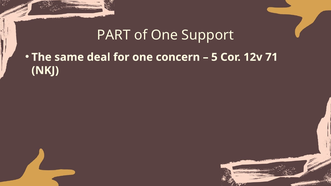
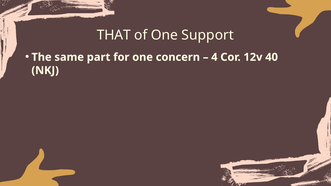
PART: PART -> THAT (114, 35)
deal: deal -> part (99, 57)
5: 5 -> 4 (214, 57)
71: 71 -> 40 (272, 57)
